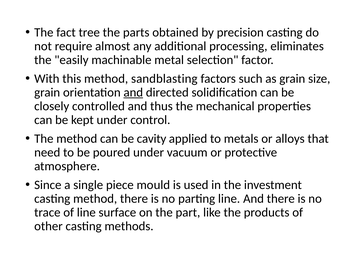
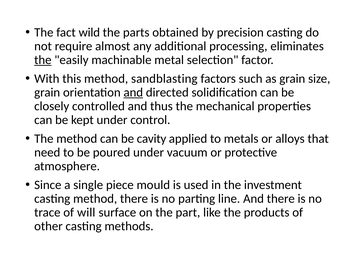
tree: tree -> wild (89, 32)
the underline: none -> present (43, 60)
of line: line -> will (86, 212)
